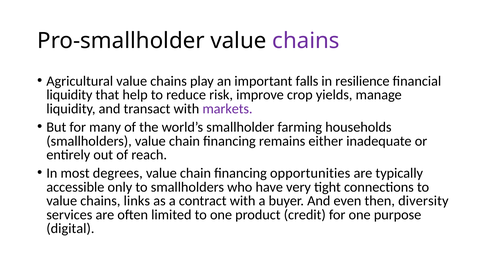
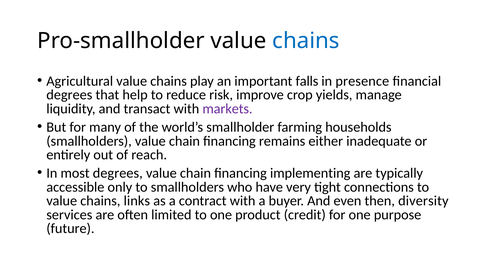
chains colour: purple -> blue (306, 41)
resilience: resilience -> presence (362, 81)
liquidity: liquidity -> degrees (69, 95)
opportunities: opportunities -> implementing (310, 174)
digital: digital -> future (70, 229)
